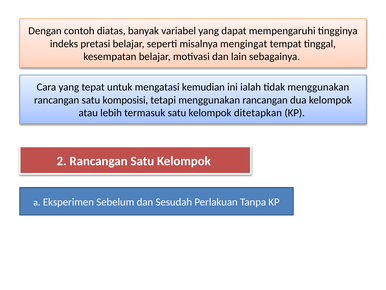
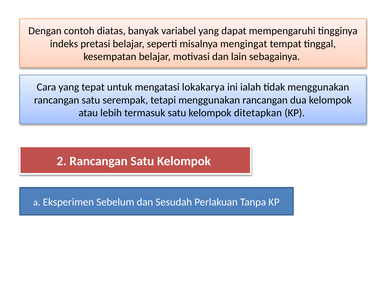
kemudian: kemudian -> lokakarya (203, 87)
komposisi: komposisi -> serempak (125, 100)
